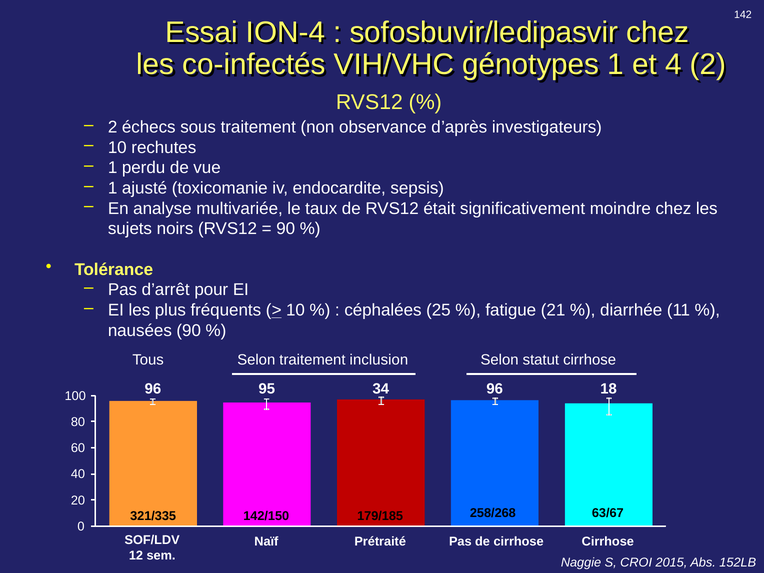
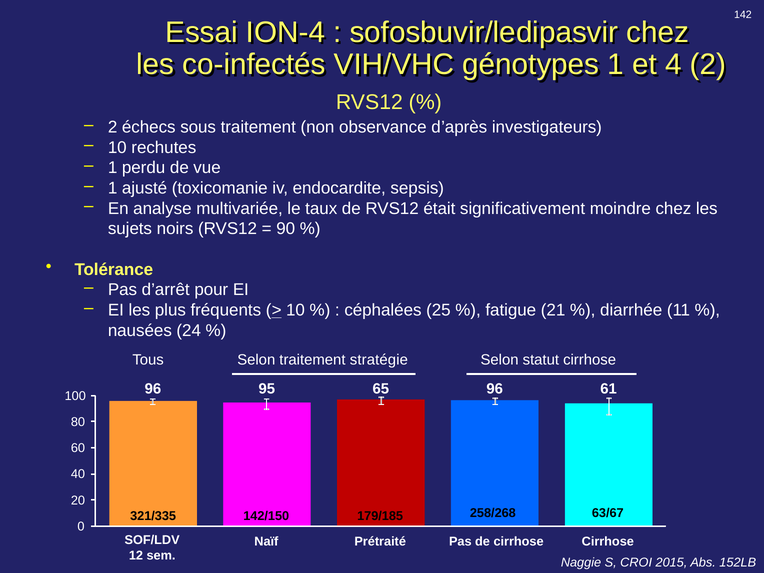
nausées 90: 90 -> 24 (189, 331)
inclusion: inclusion -> stratégie (379, 360)
34: 34 -> 65 (381, 389)
18: 18 -> 61 (609, 389)
